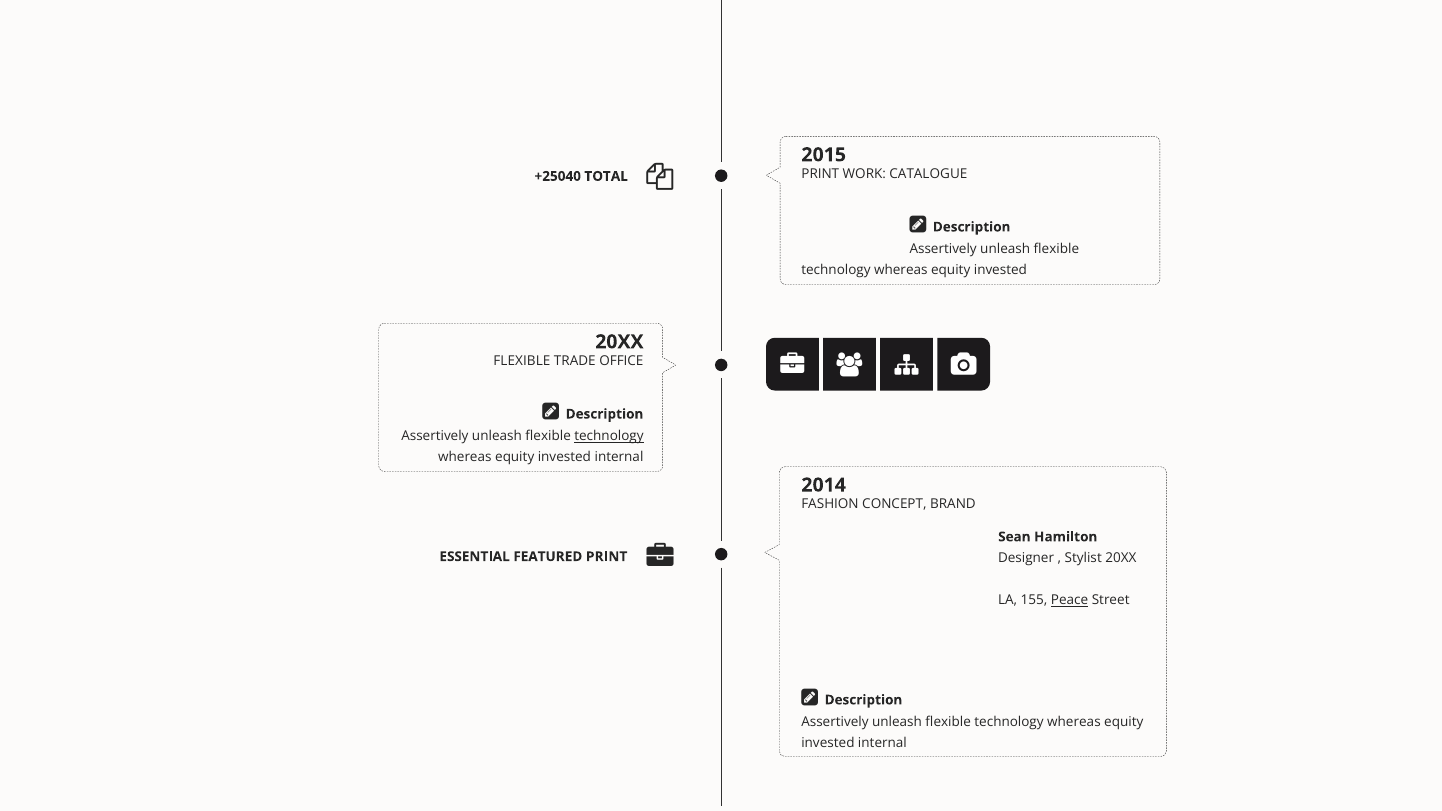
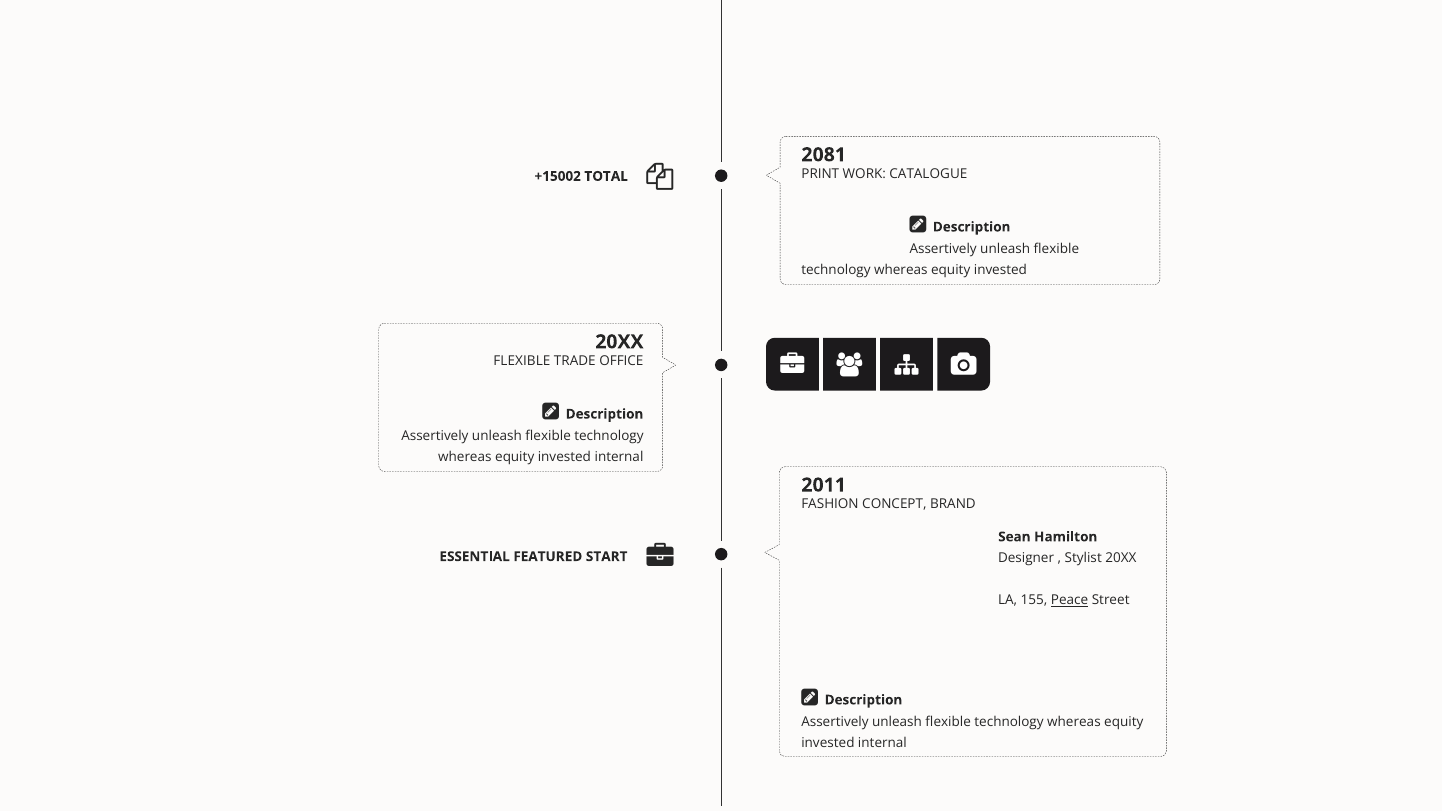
2015: 2015 -> 2081 (824, 155)
+25040: +25040 -> +15002 (558, 176)
technology underline: present -> none (609, 436)
2014: 2014 -> 2011 (824, 485)
FEATURED PRINT: PRINT -> START (607, 557)
